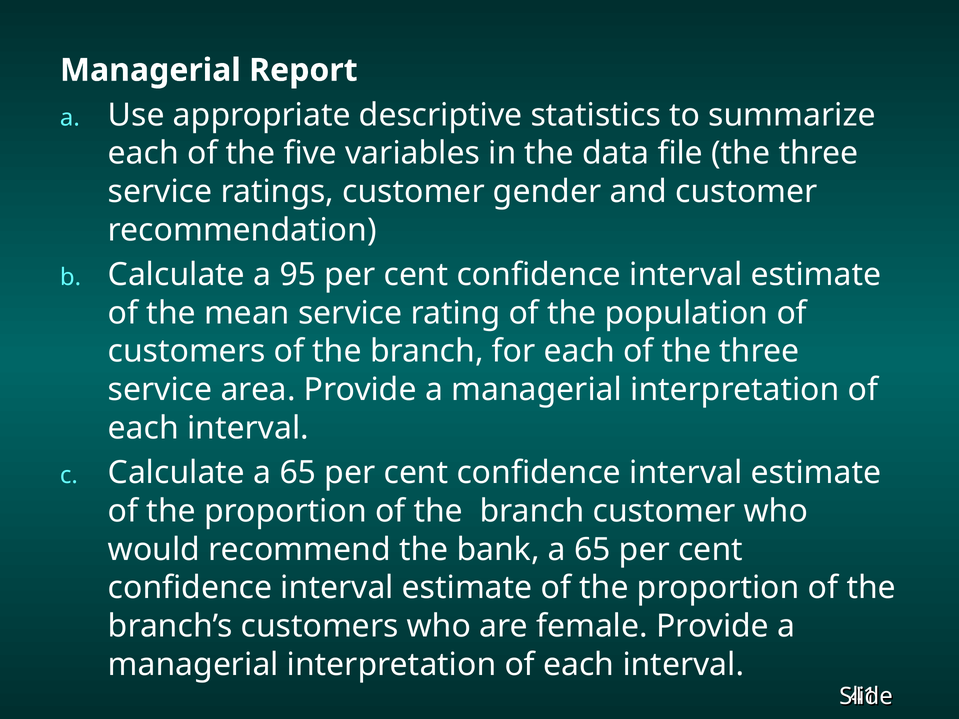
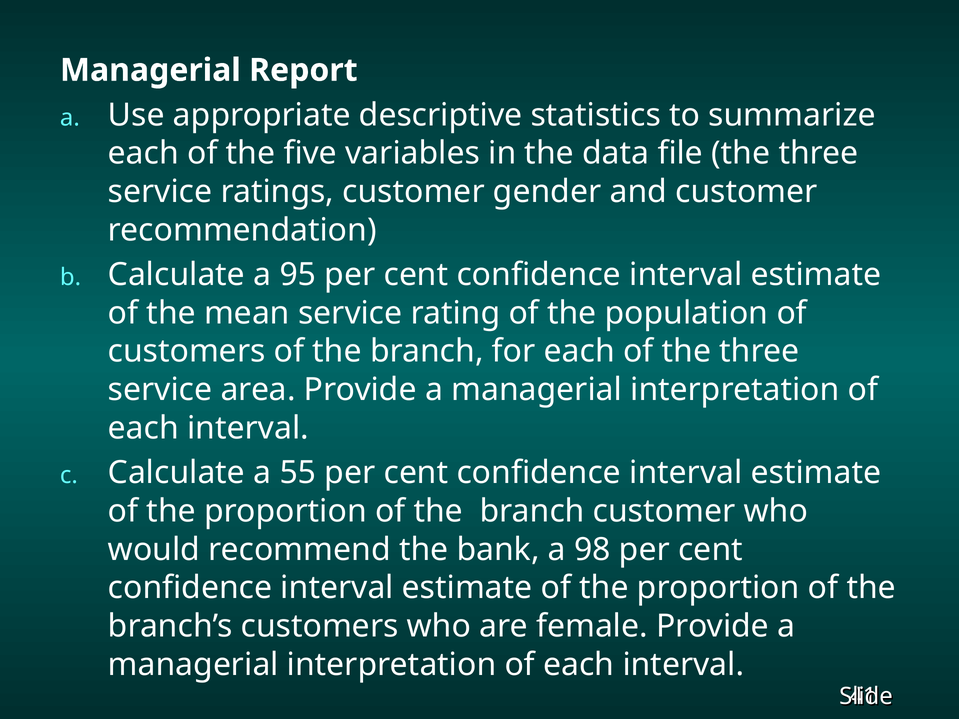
Calculate a 65: 65 -> 55 (298, 473)
bank a 65: 65 -> 98 (592, 550)
